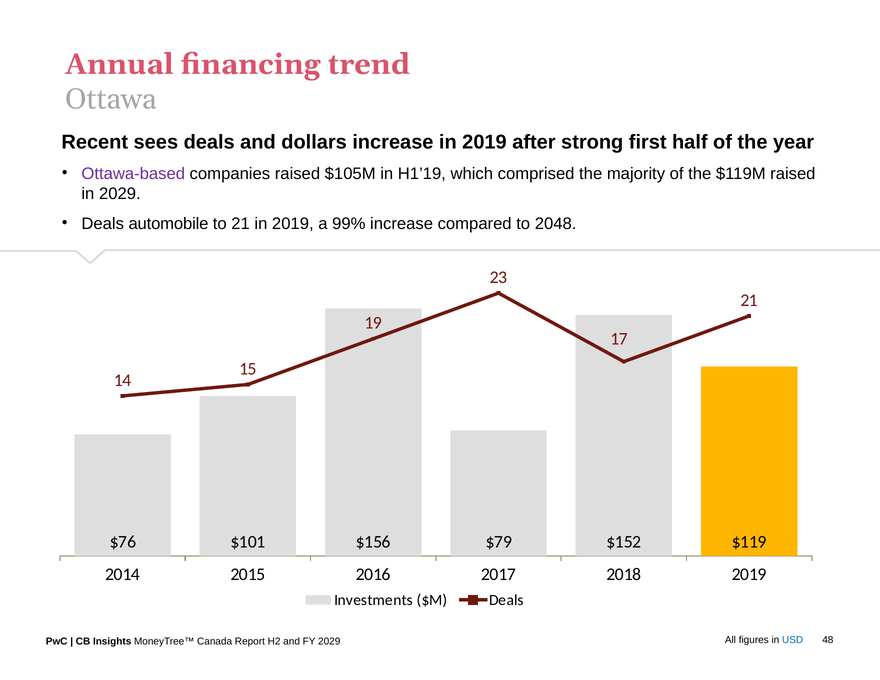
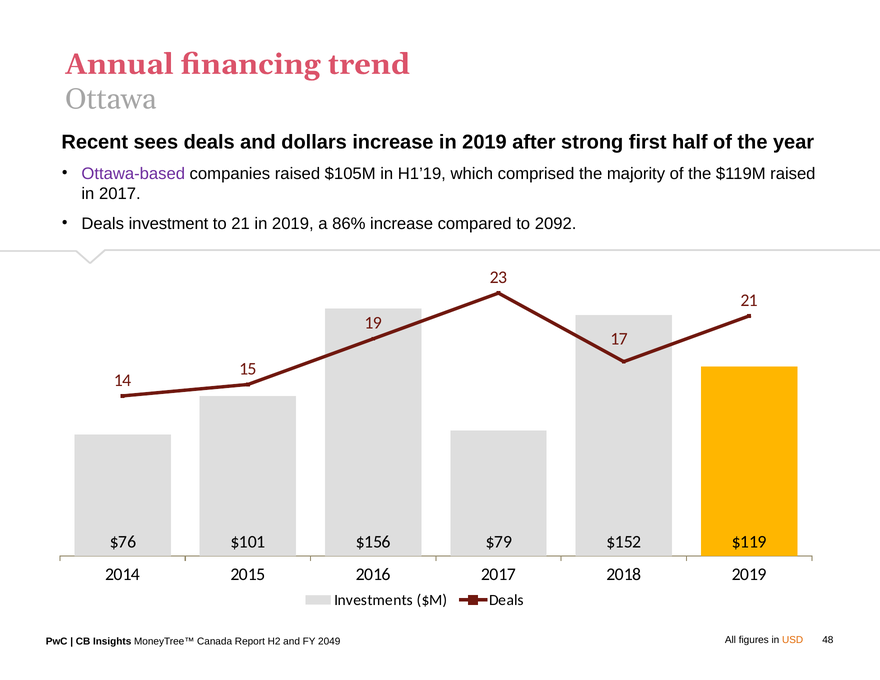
in 2029: 2029 -> 2017 (120, 194)
automobile: automobile -> investment (168, 224)
99%: 99% -> 86% (349, 224)
2048: 2048 -> 2092 (556, 224)
USD colour: blue -> orange (793, 640)
2029: 2029 -> 2049 (329, 641)
